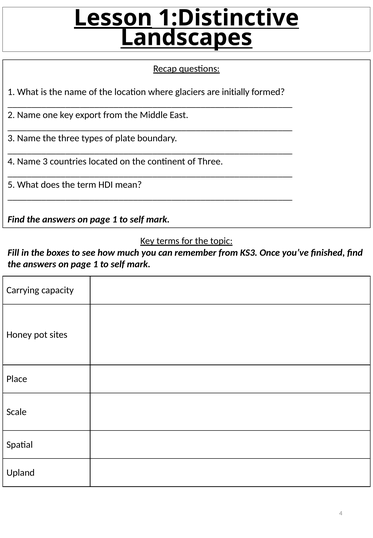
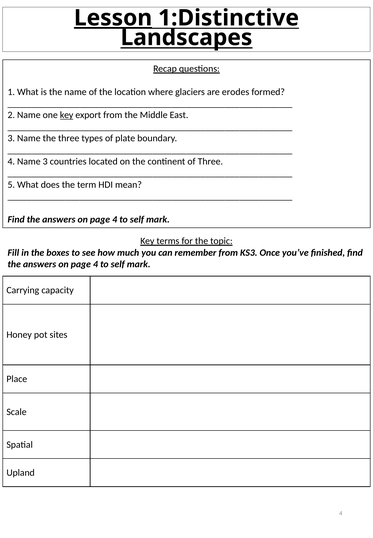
initially: initially -> erodes (236, 92)
key underline: none -> present (67, 115)
1: 1 -> 4 (115, 220)
1: 1 -> 4 (96, 265)
